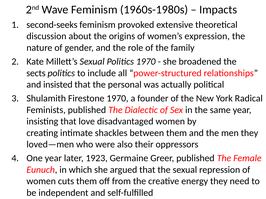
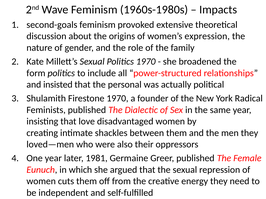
second-seeks: second-seeks -> second-goals (52, 25)
sects: sects -> form (36, 73)
1923: 1923 -> 1981 (97, 159)
